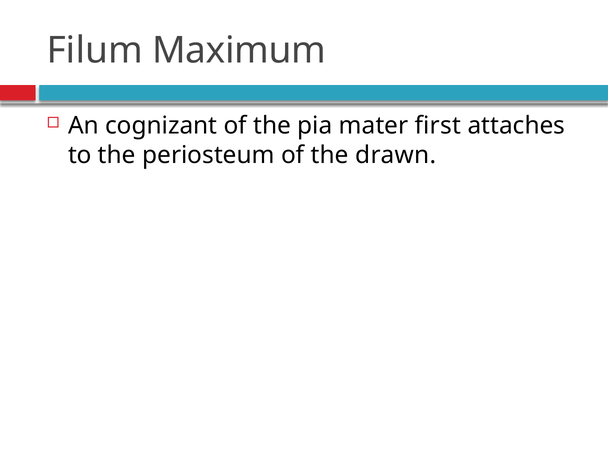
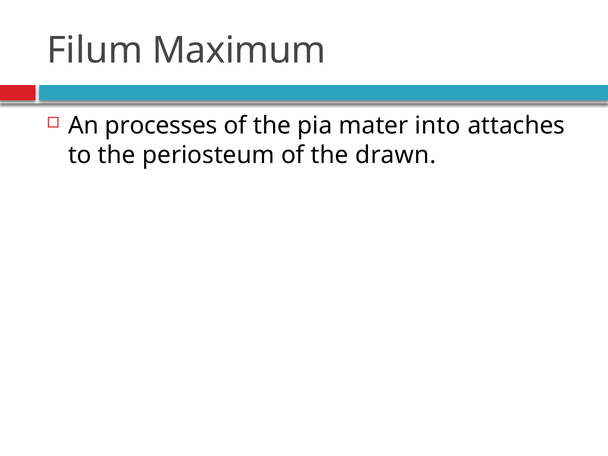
cognizant: cognizant -> processes (161, 126)
first: first -> into (438, 126)
